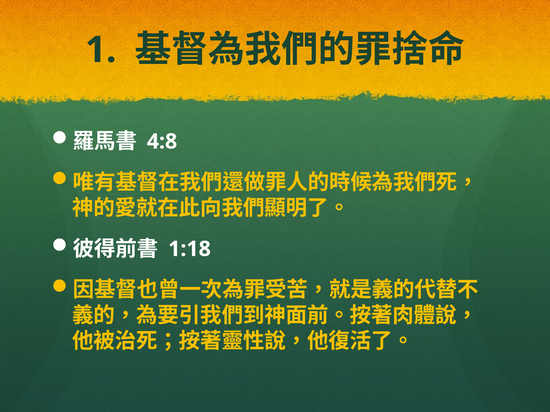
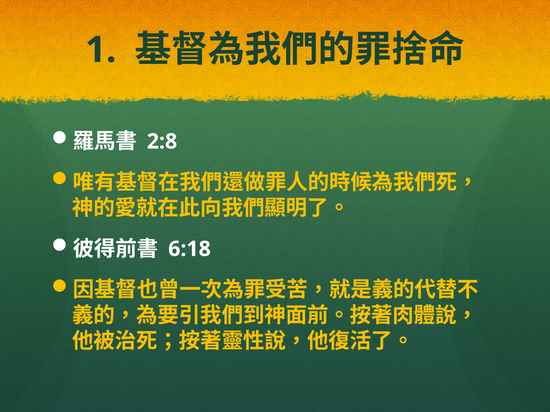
4:8: 4:8 -> 2:8 (162, 142)
1:18: 1:18 -> 6:18 (190, 249)
